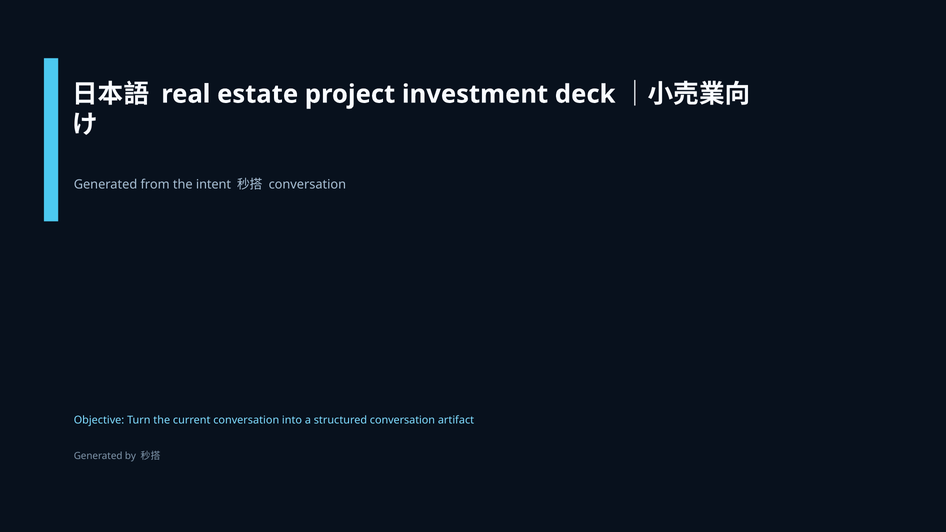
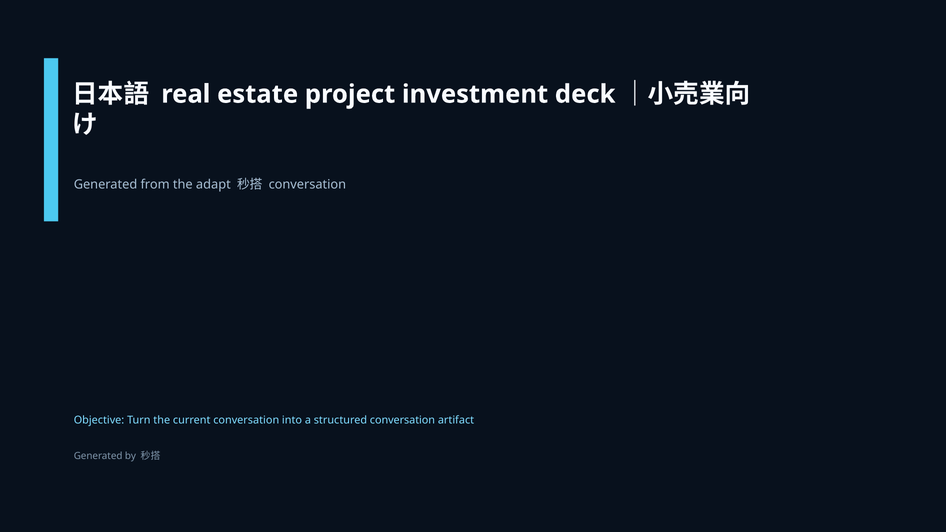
intent: intent -> adapt (213, 185)
